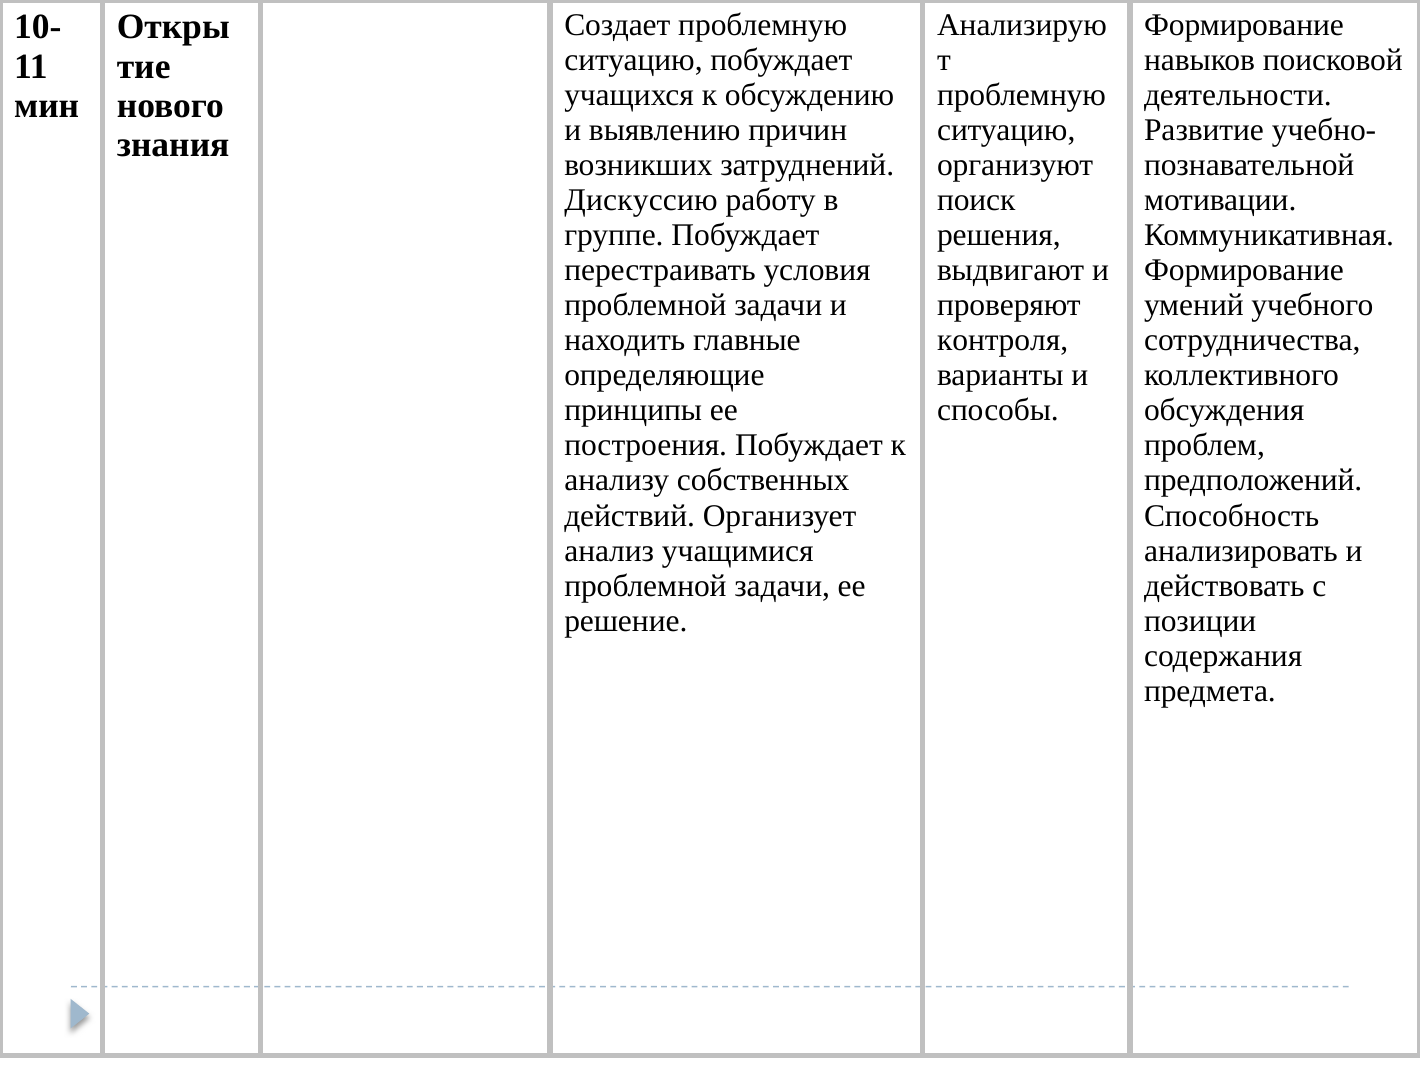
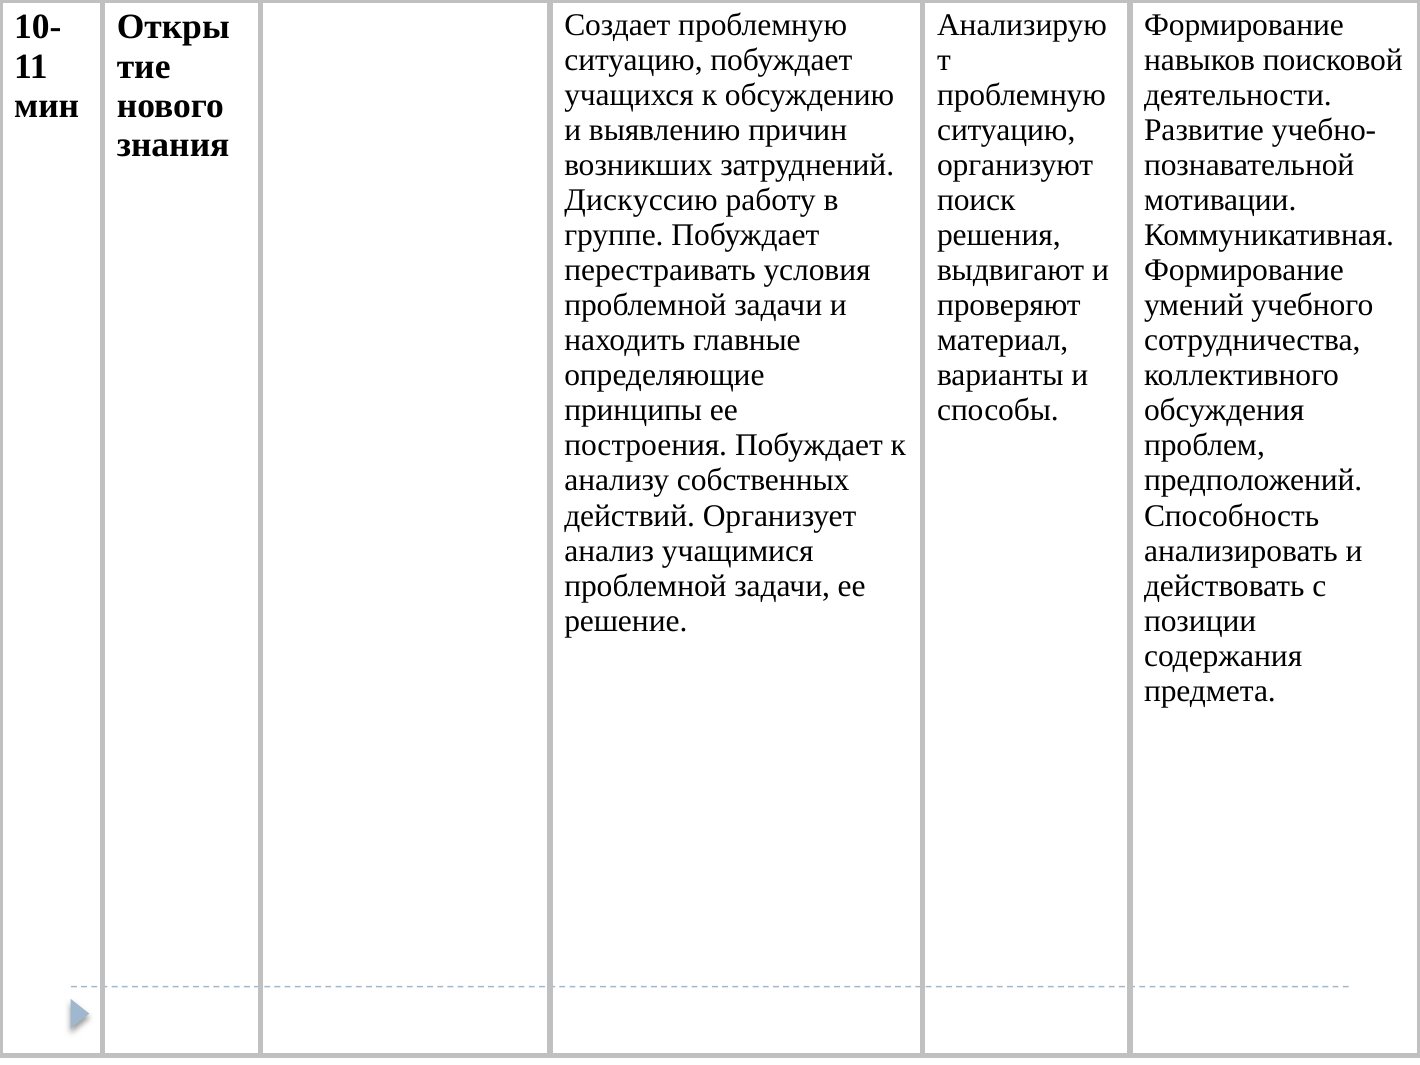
контроля: контроля -> материал (1003, 340)
